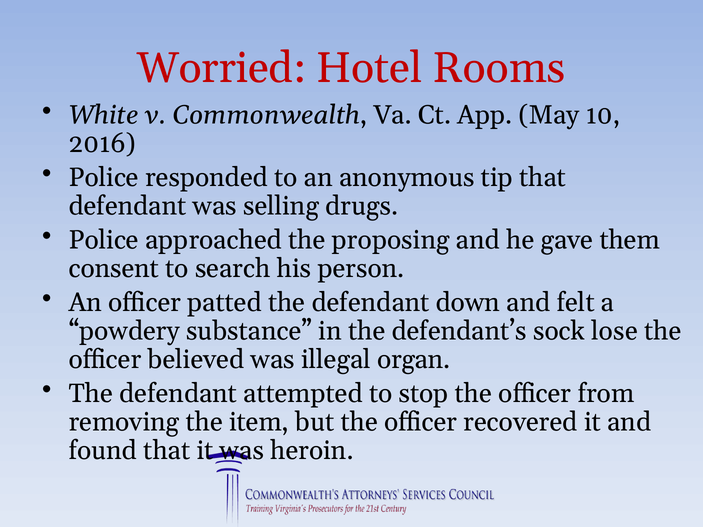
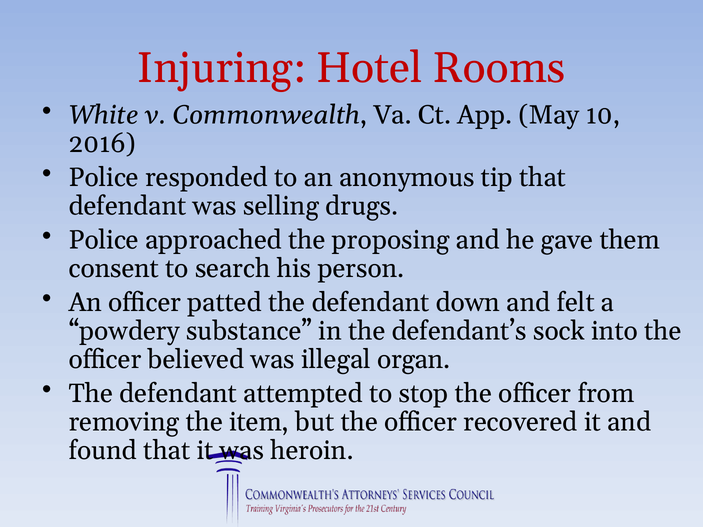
Worried: Worried -> Injuring (221, 68)
lose: lose -> into (615, 331)
